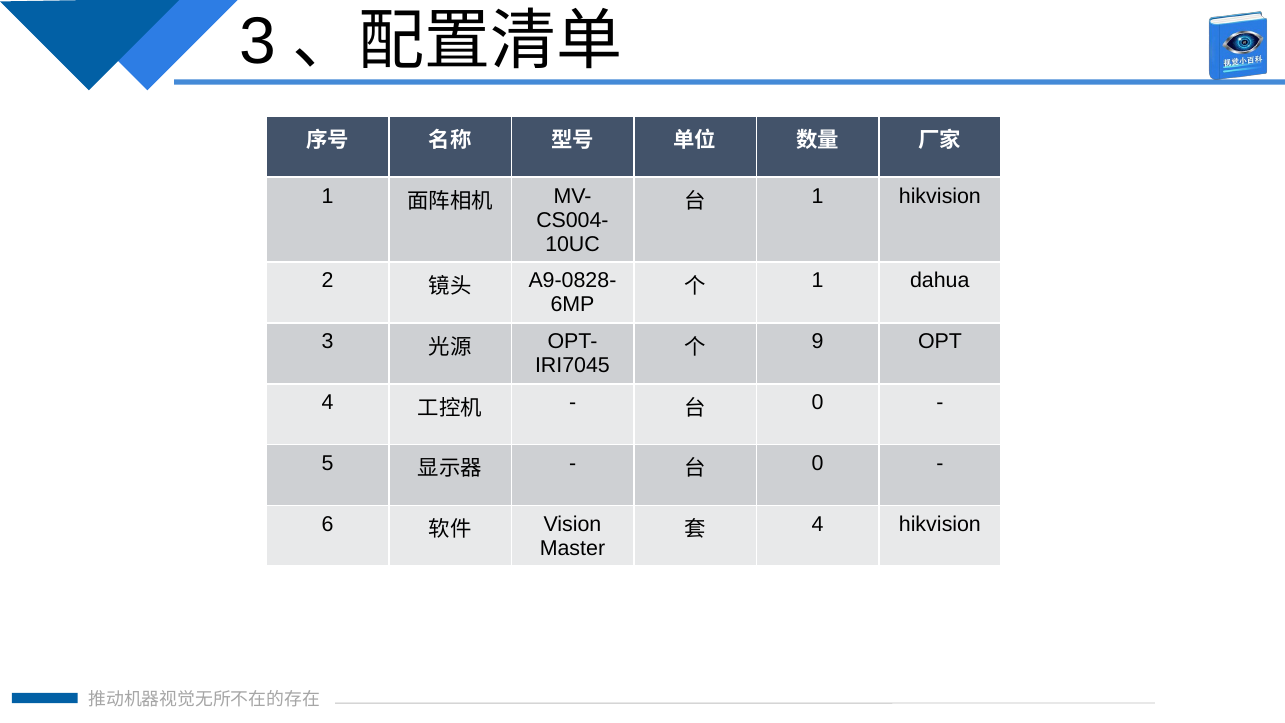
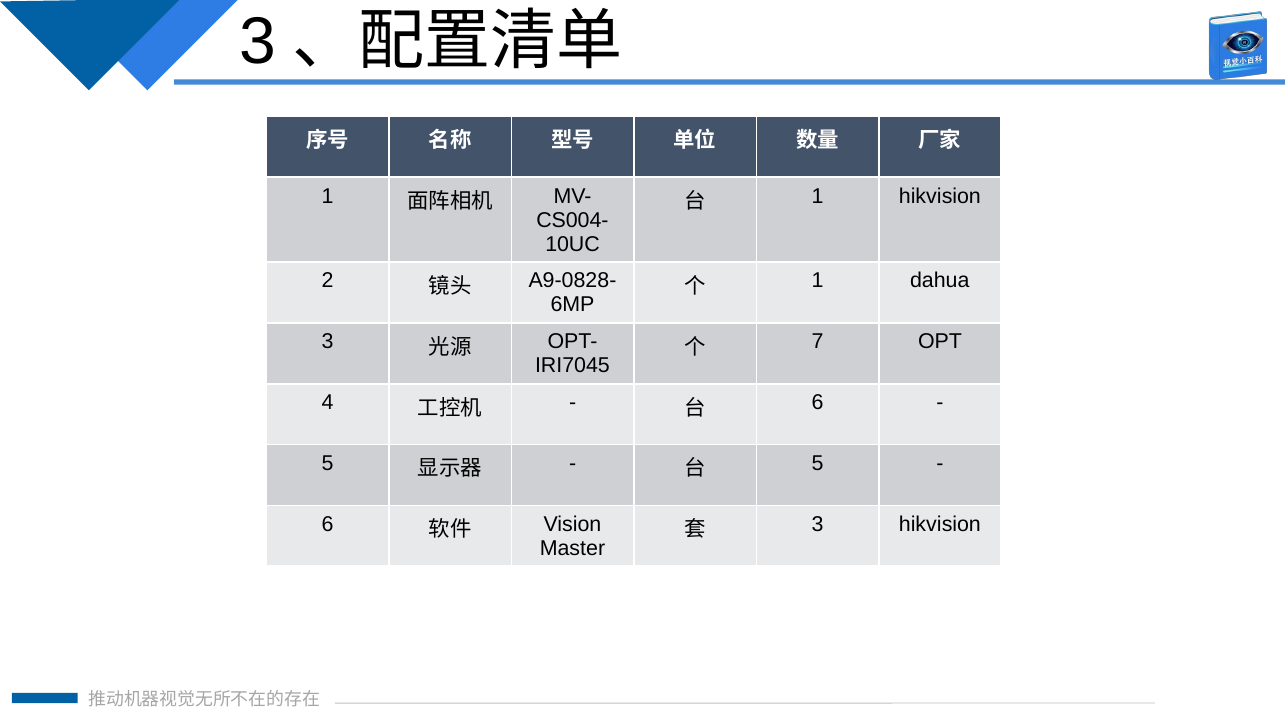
9: 9 -> 7 (818, 342)
0: 0 -> 6 (818, 403)
0: 0 -> 5 (818, 463)
4: 4 -> 3 (818, 524)
